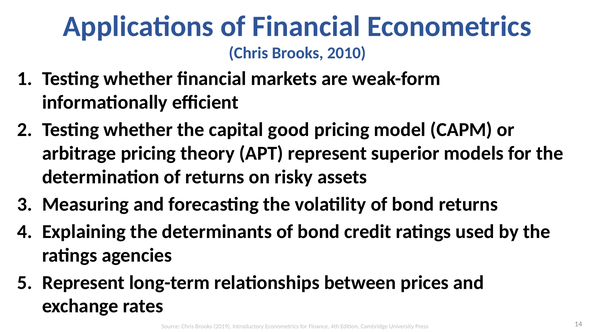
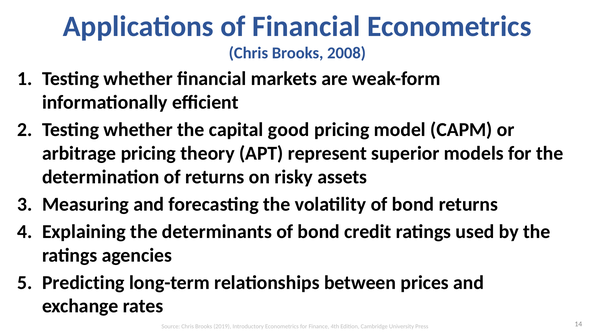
2010: 2010 -> 2008 (347, 53)
Represent: Represent -> Predicting (83, 282)
